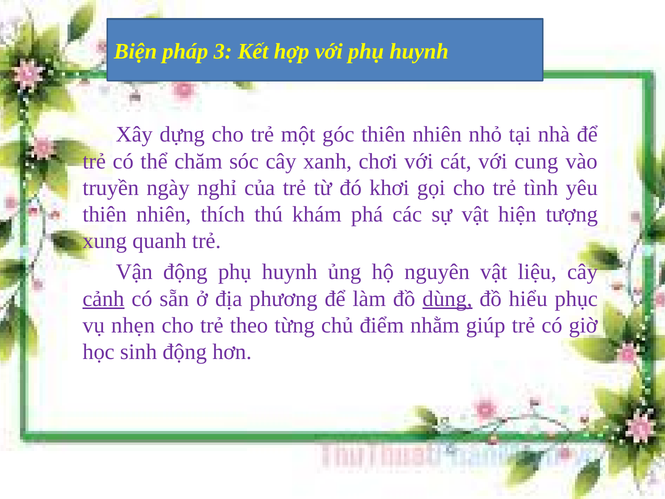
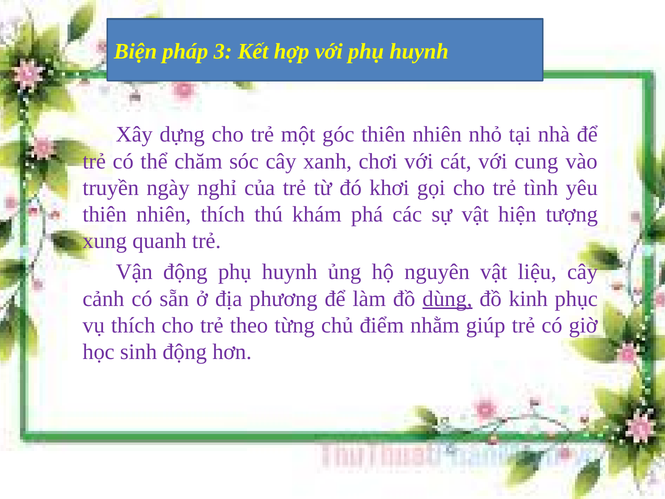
cảnh underline: present -> none (103, 299)
hiểu: hiểu -> kinh (528, 299)
vụ nhẹn: nhẹn -> thích (133, 325)
